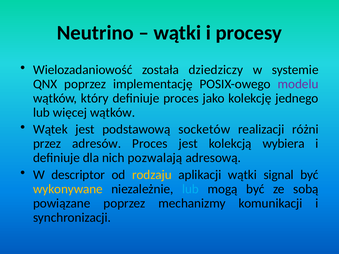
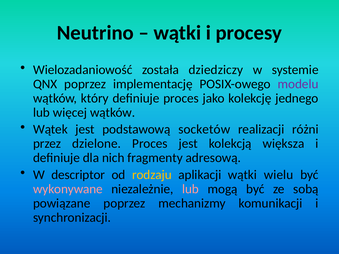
adresów: adresów -> dzielone (97, 144)
wybiera: wybiera -> większa (284, 144)
pozwalają: pozwalają -> fragmenty (155, 158)
signal: signal -> wielu (279, 175)
wykonywane colour: yellow -> pink (68, 189)
lub colour: light blue -> pink (190, 189)
